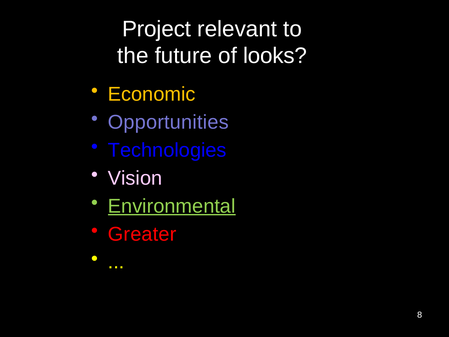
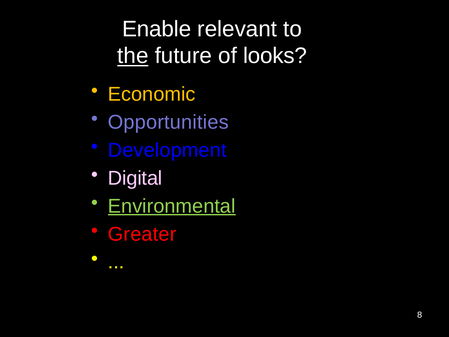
Project: Project -> Enable (157, 29)
the underline: none -> present (133, 56)
Technologies: Technologies -> Development (167, 150)
Vision: Vision -> Digital (135, 178)
